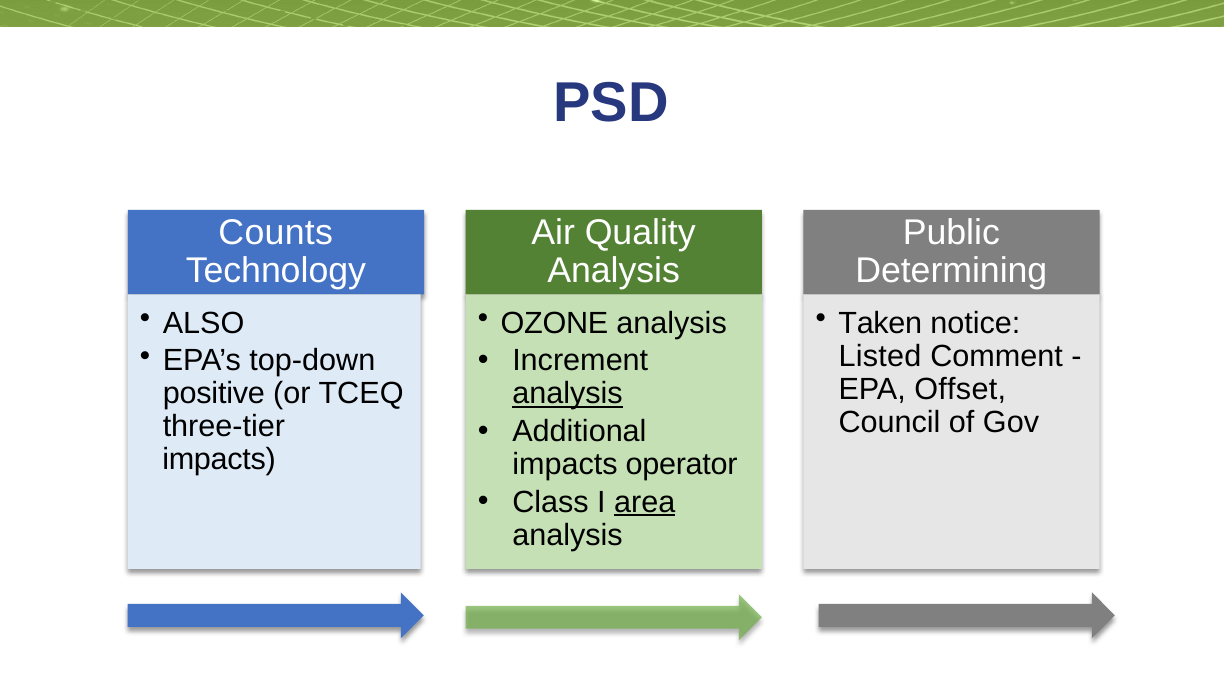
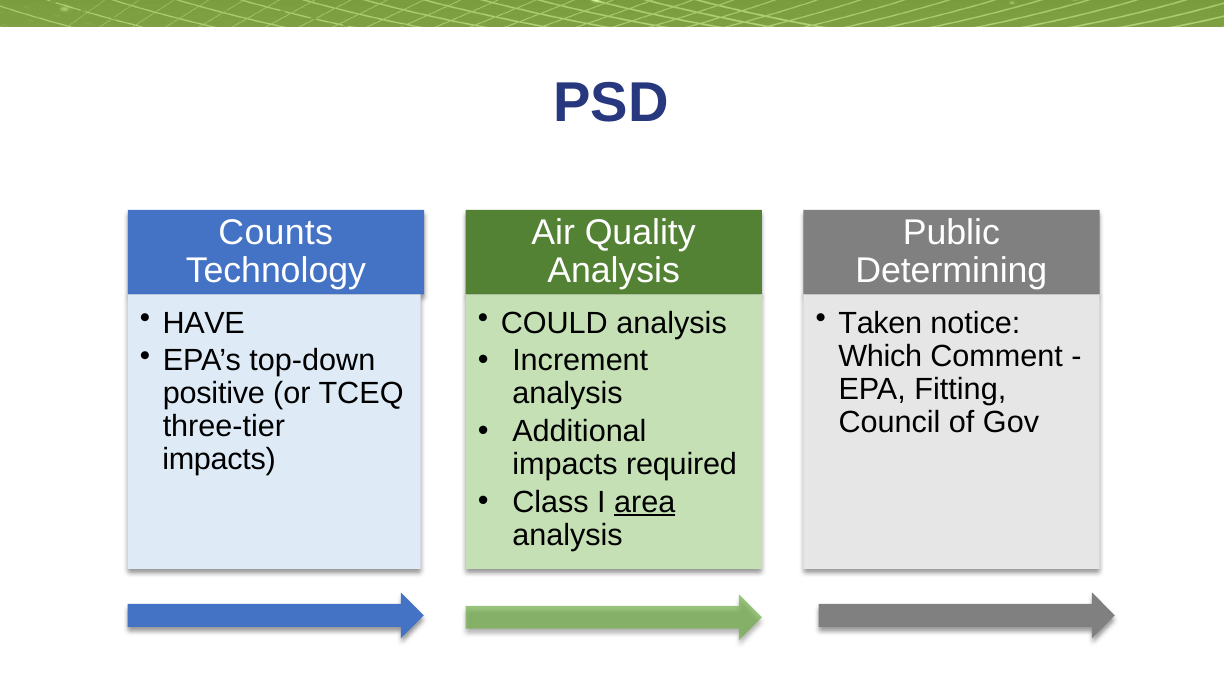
ALSO: ALSO -> HAVE (204, 323)
OZONE: OZONE -> COULD (554, 323)
Listed: Listed -> Which (880, 356)
Offset: Offset -> Fitting (960, 389)
analysis underline: present -> none (568, 393)
operator: operator -> required (682, 464)
